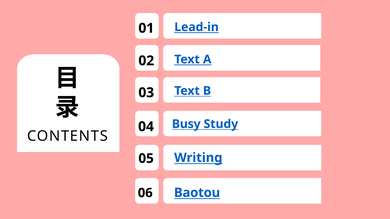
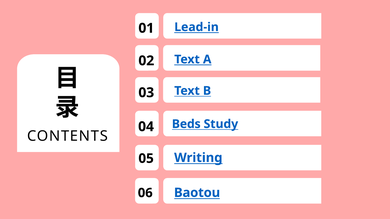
Busy: Busy -> Beds (186, 124)
